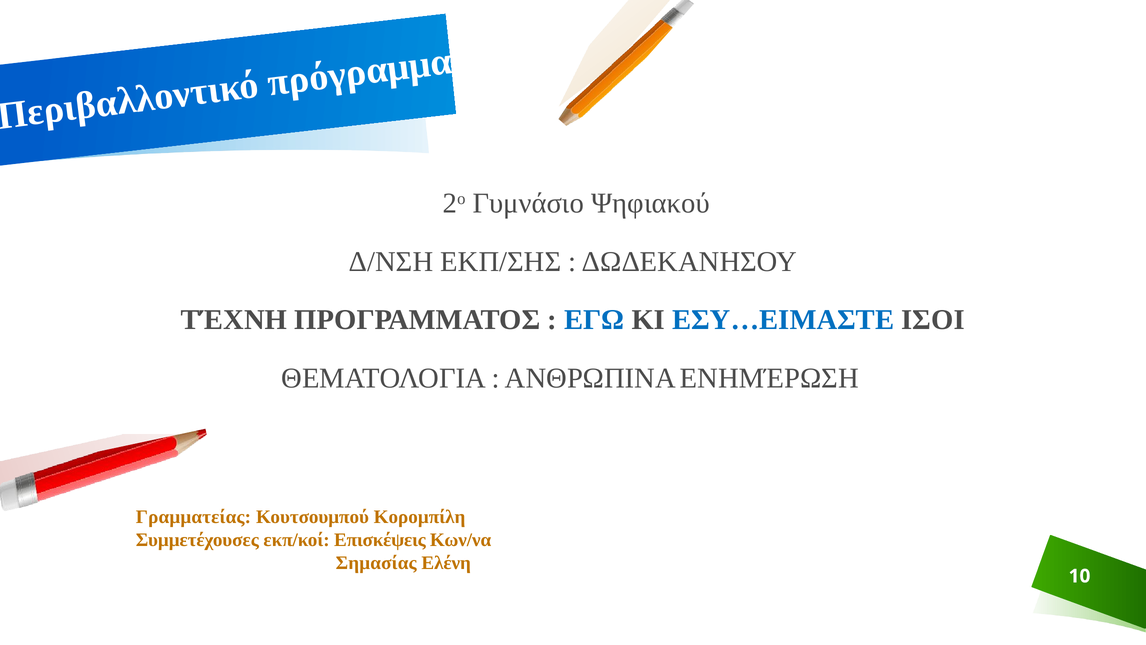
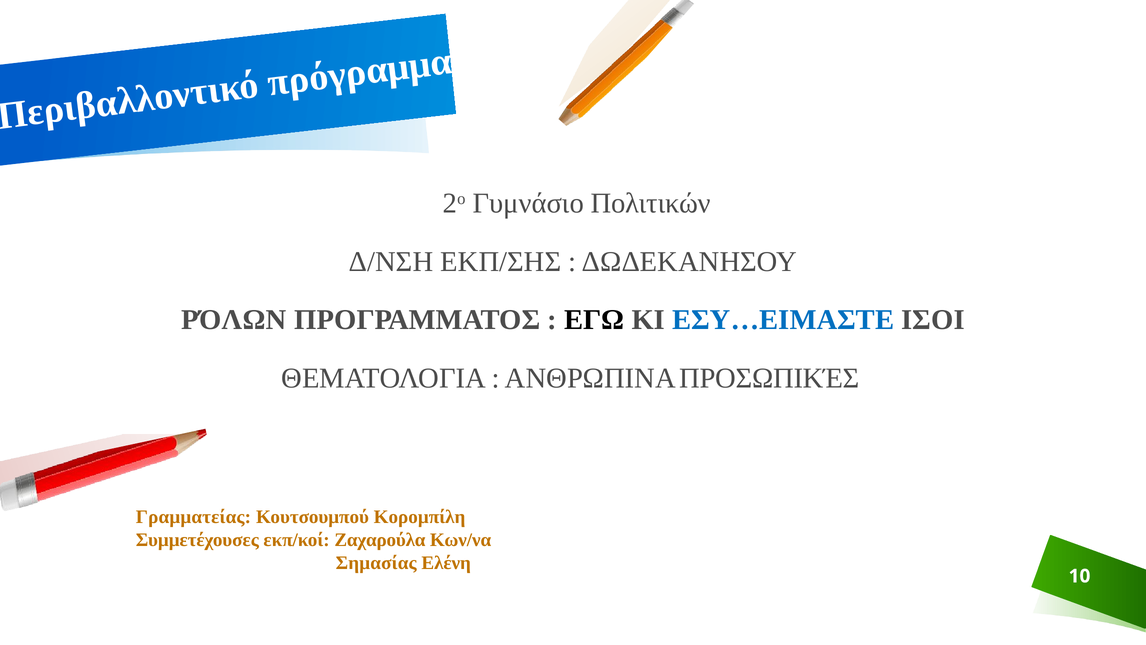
Ψηφιακού: Ψηφιακού -> Πολιτικών (651, 203)
ΤΈΧΝΗ: ΤΈΧΝΗ -> ΡΌΛΩΝ (234, 320)
ΕΓΩ colour: blue -> black (594, 320)
ΕΝΗΜΈΡΩΣΗ: ΕΝΗΜΈΡΩΣΗ -> ΠΡΟΣΩΠΙΚΈΣ (770, 378)
Επισκέψεις: Επισκέψεις -> Ζαχαρούλα (380, 540)
